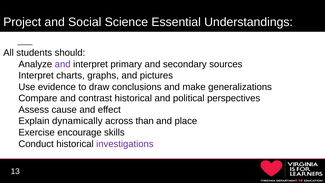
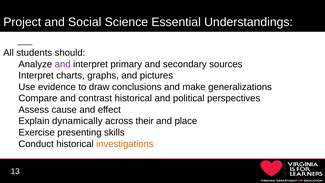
than: than -> their (145, 121)
encourage: encourage -> presenting (79, 132)
investigations colour: purple -> orange (125, 144)
